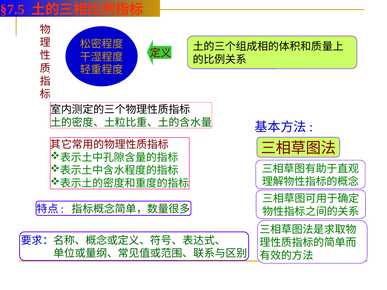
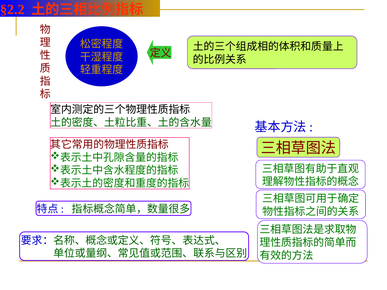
§7.5: §7.5 -> §2.2 (12, 9)
